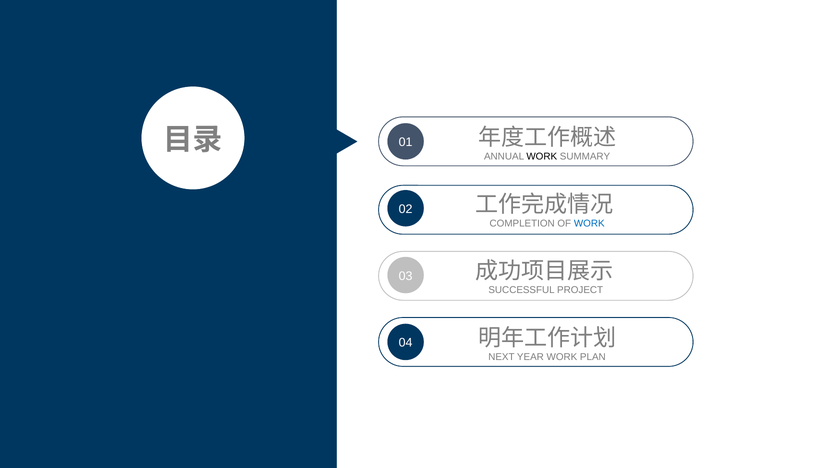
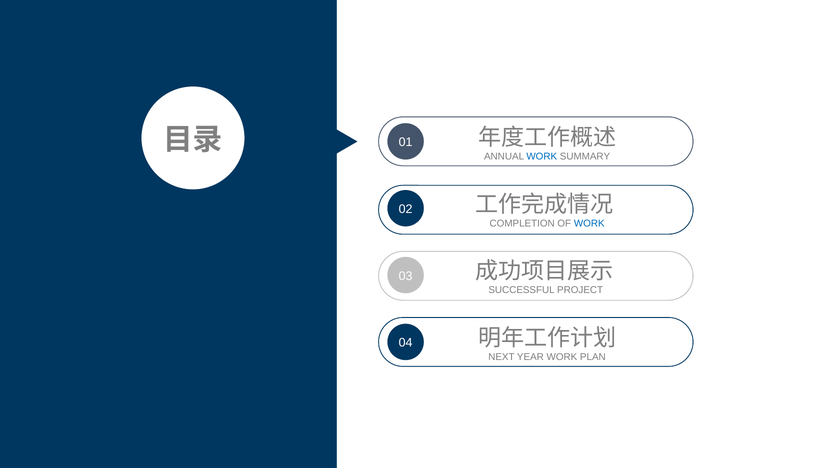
WORK colour: black -> blue (542, 157)
